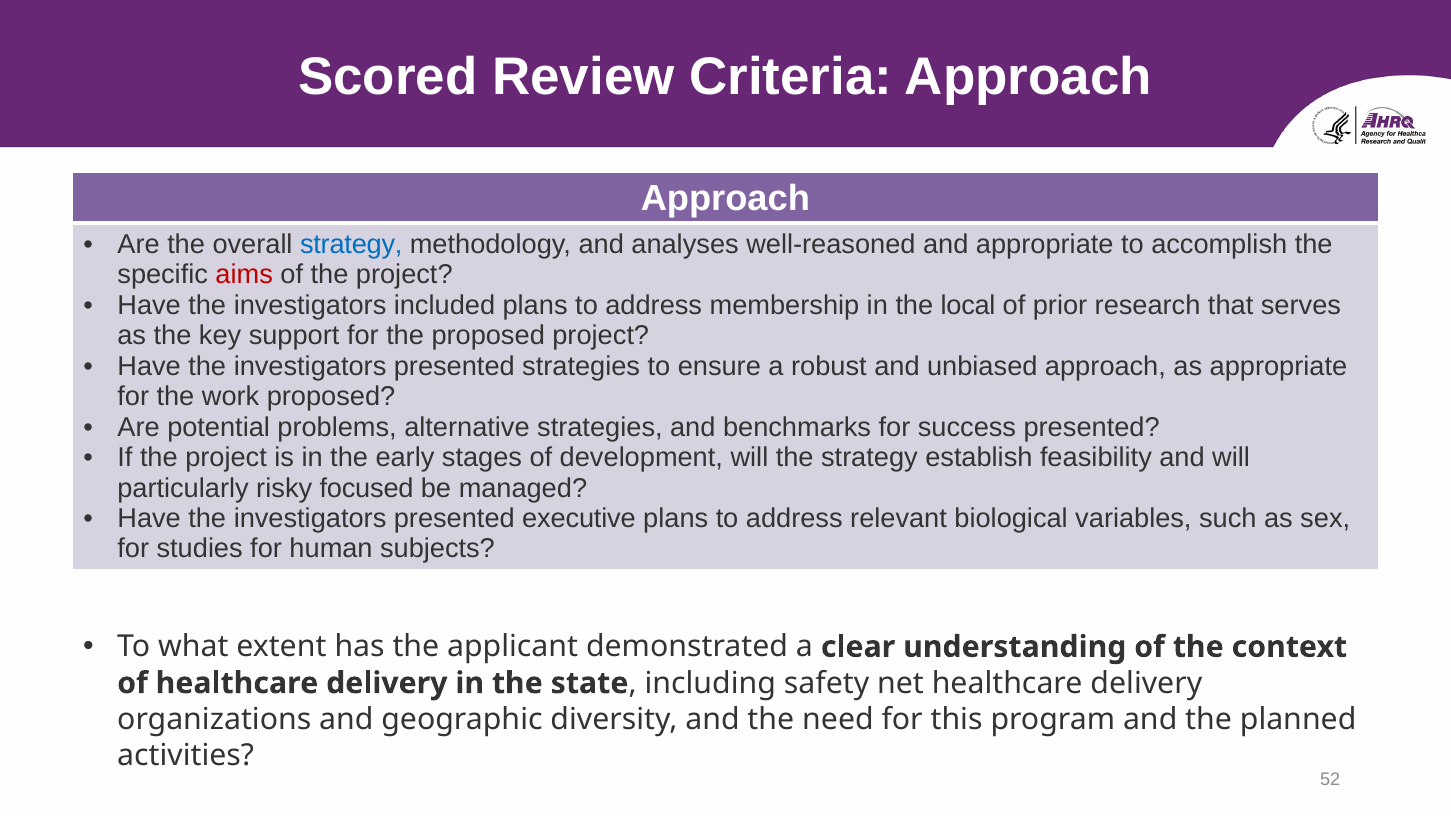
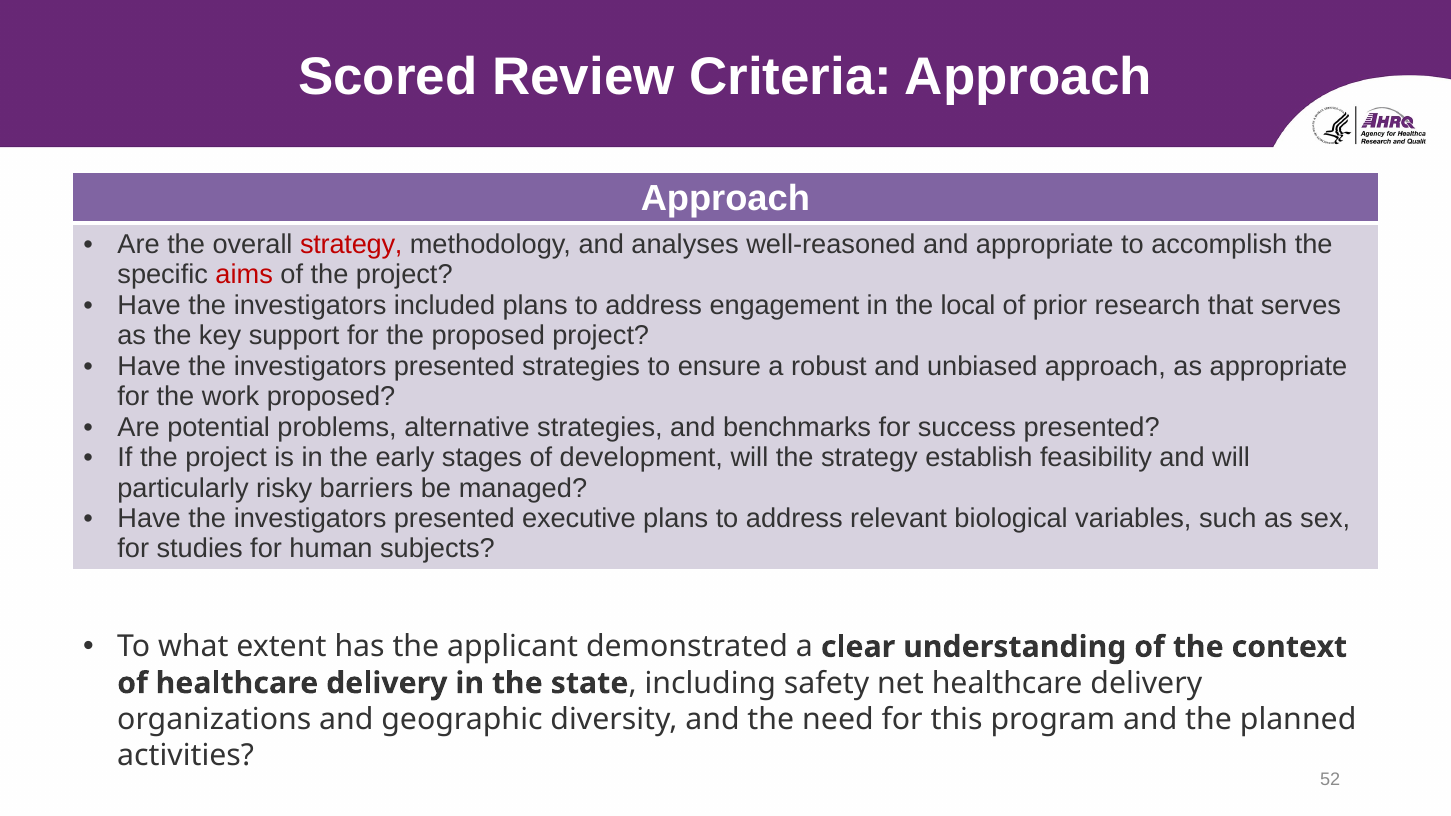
strategy colour: blue -> red (351, 244)
membership: membership -> engagement (785, 305)
focused: focused -> barriers (366, 488)
